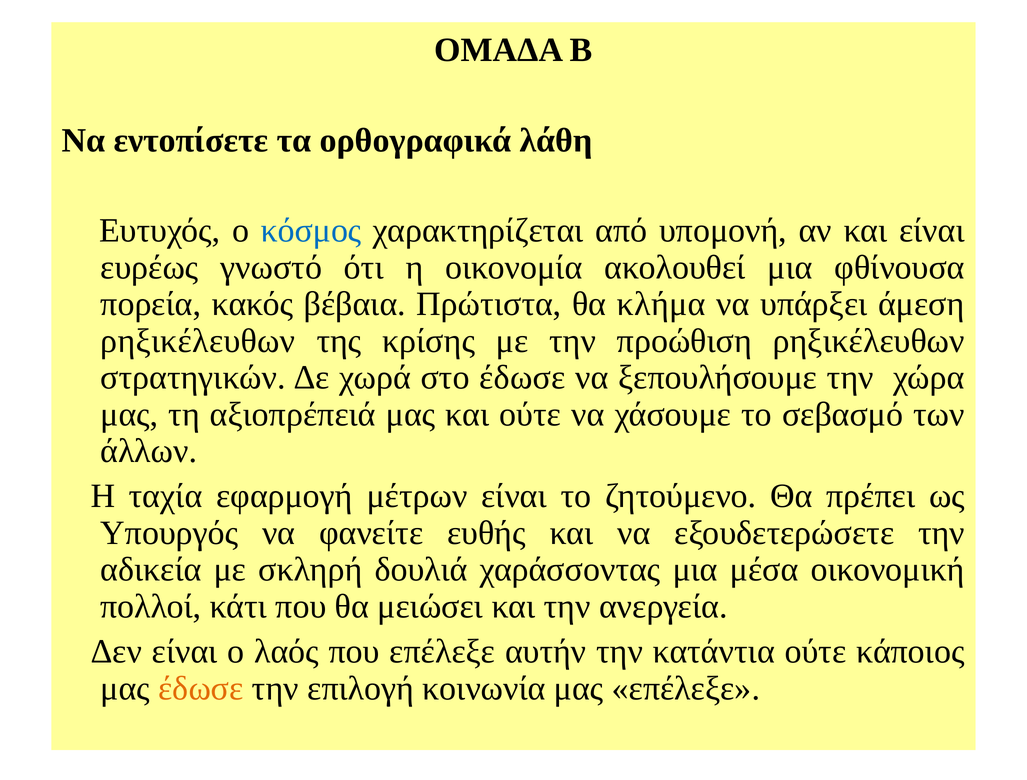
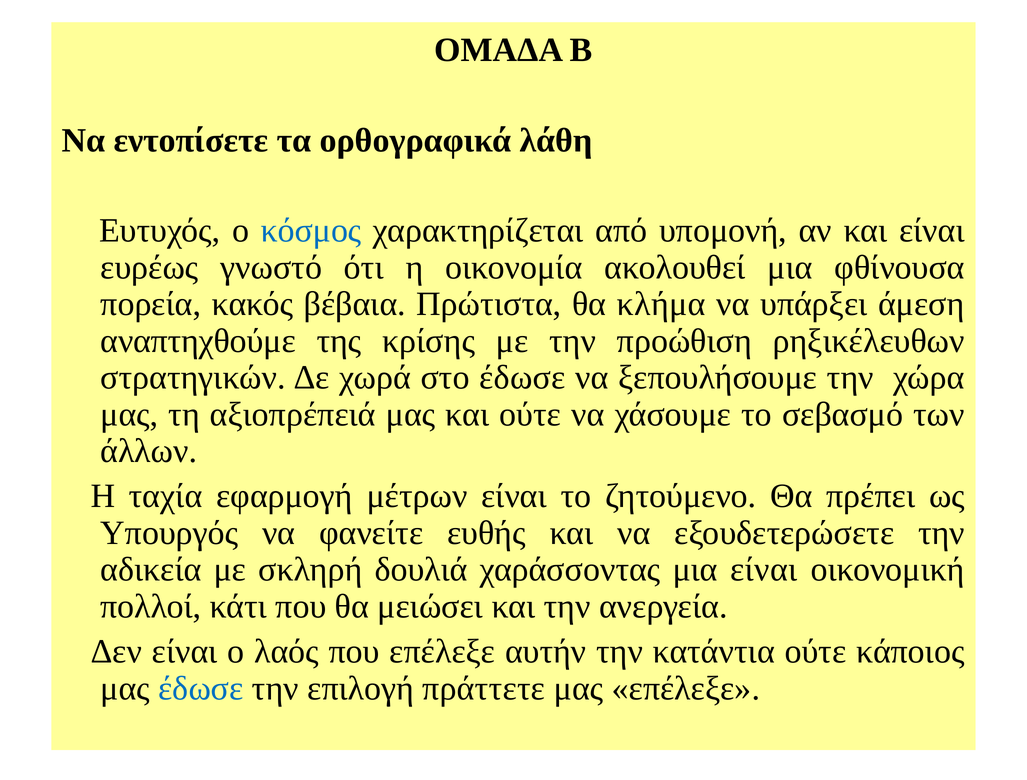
ρηξικέλευθων: ρηξικέλευθων -> αναπτηχθούμε (198, 341)
μια μέσα: μέσα -> είναι (764, 570)
έδωσε colour: orange -> blue (201, 688)
κοινωνία: κοινωνία -> πράττετε (484, 688)
